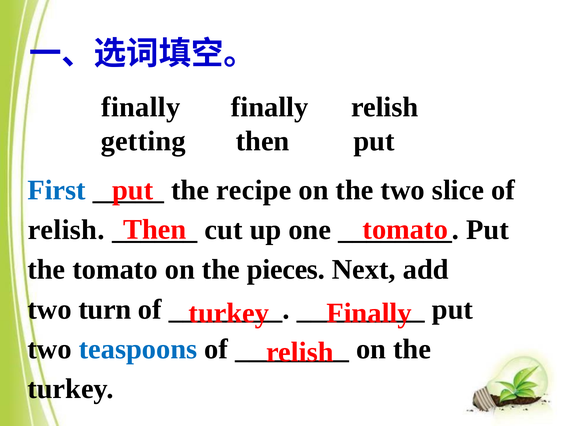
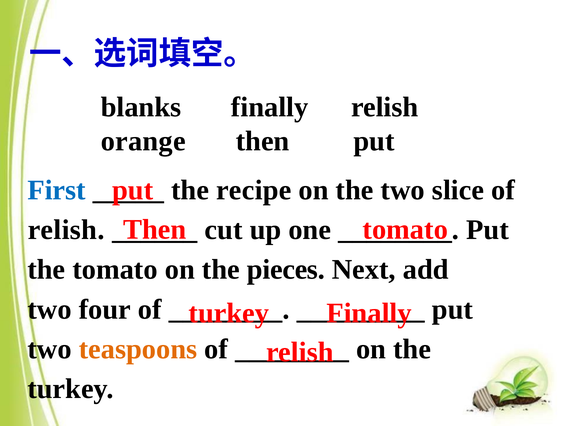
finally: finally -> blanks (141, 107)
getting: getting -> orange (143, 141)
turn: turn -> four (105, 310)
teaspoons colour: blue -> orange (138, 350)
